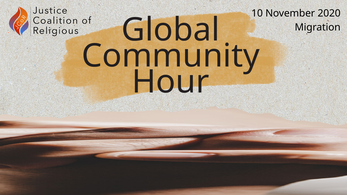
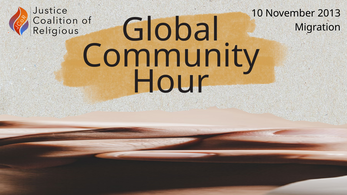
2020: 2020 -> 2013 (329, 13)
